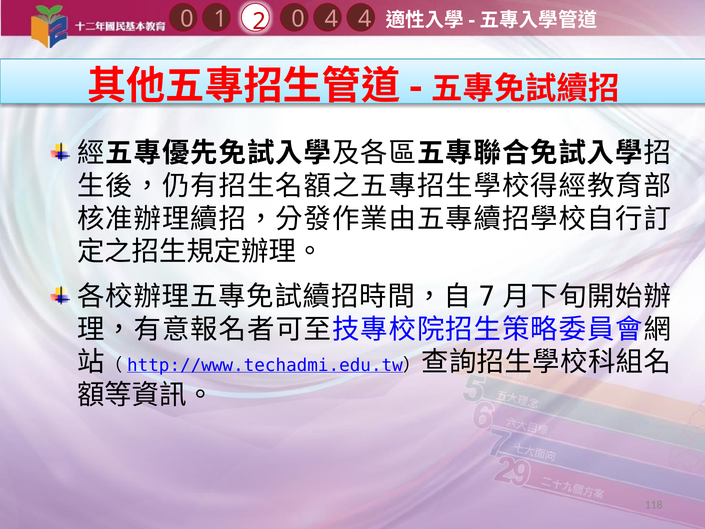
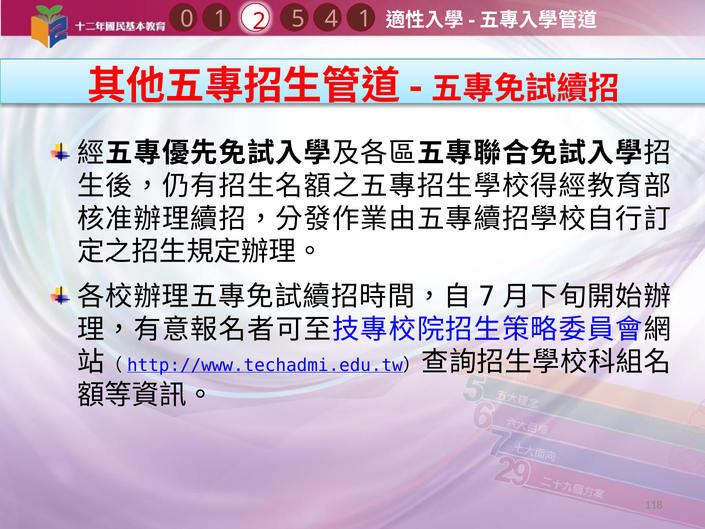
4 4: 4 -> 1 (365, 19)
2 0: 0 -> 5 (298, 19)
